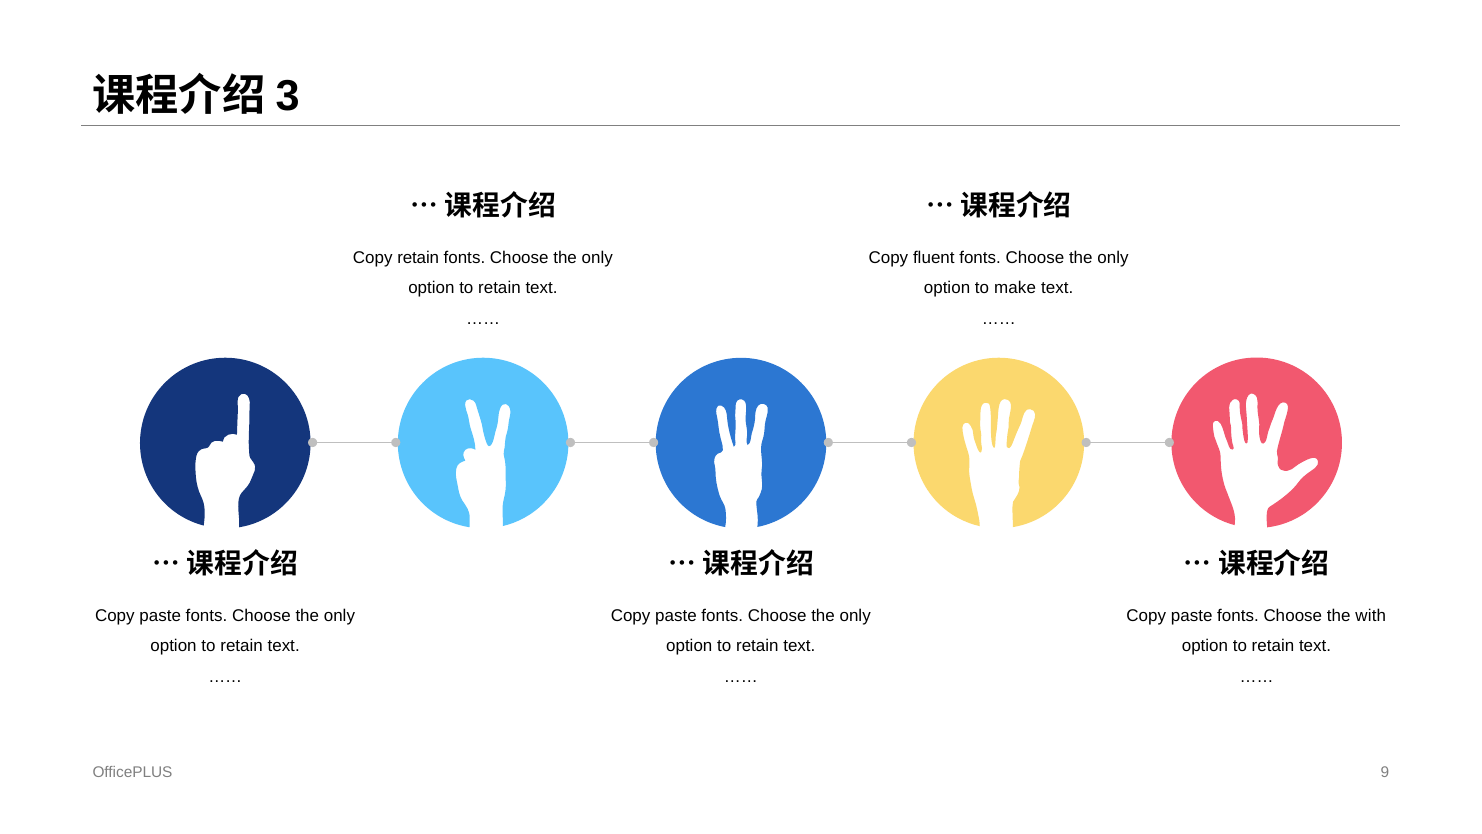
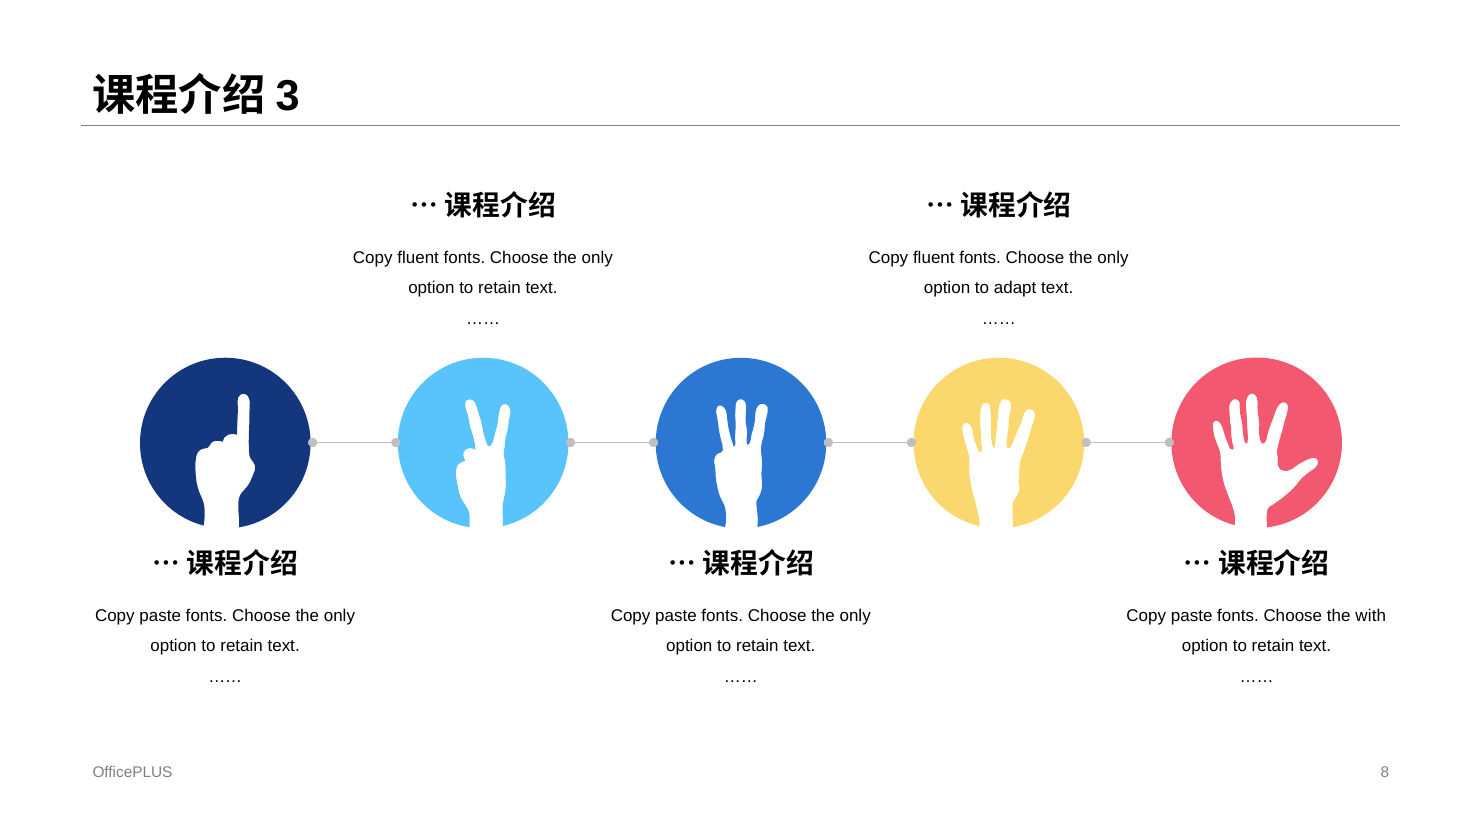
retain: retain -> fluent (418, 257)
make: make -> adapt (1015, 288)
9: 9 -> 8 (1385, 772)
